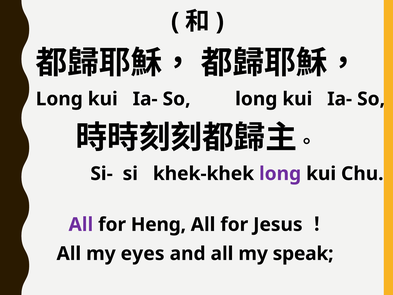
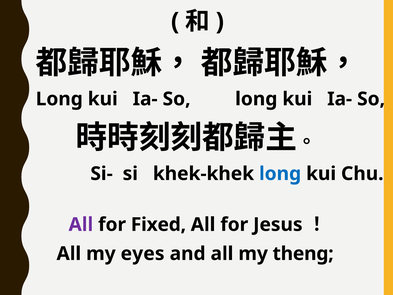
long colour: purple -> blue (280, 174)
Heng: Heng -> Fixed (158, 224)
speak: speak -> theng (303, 253)
